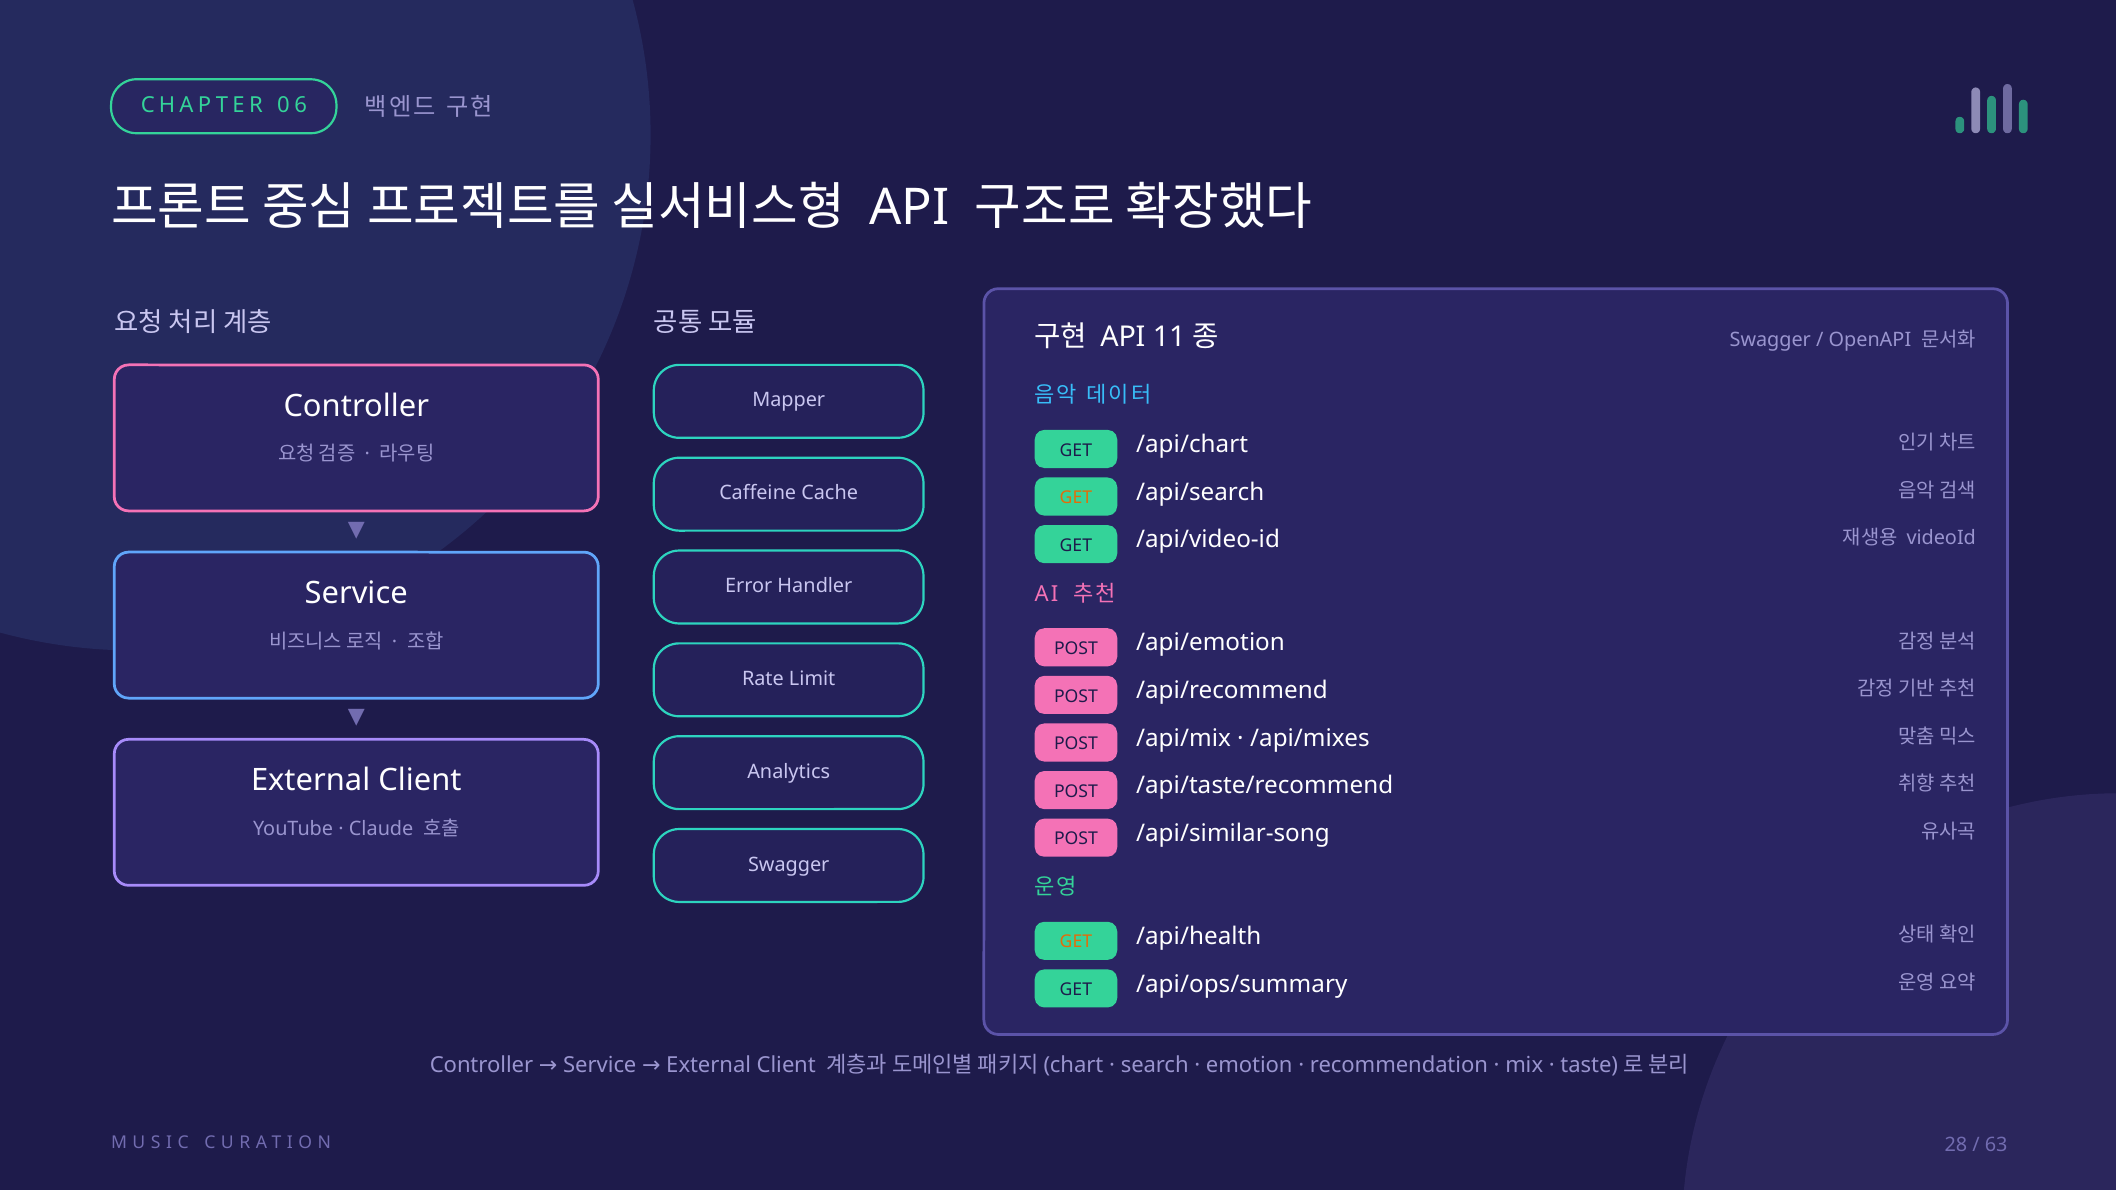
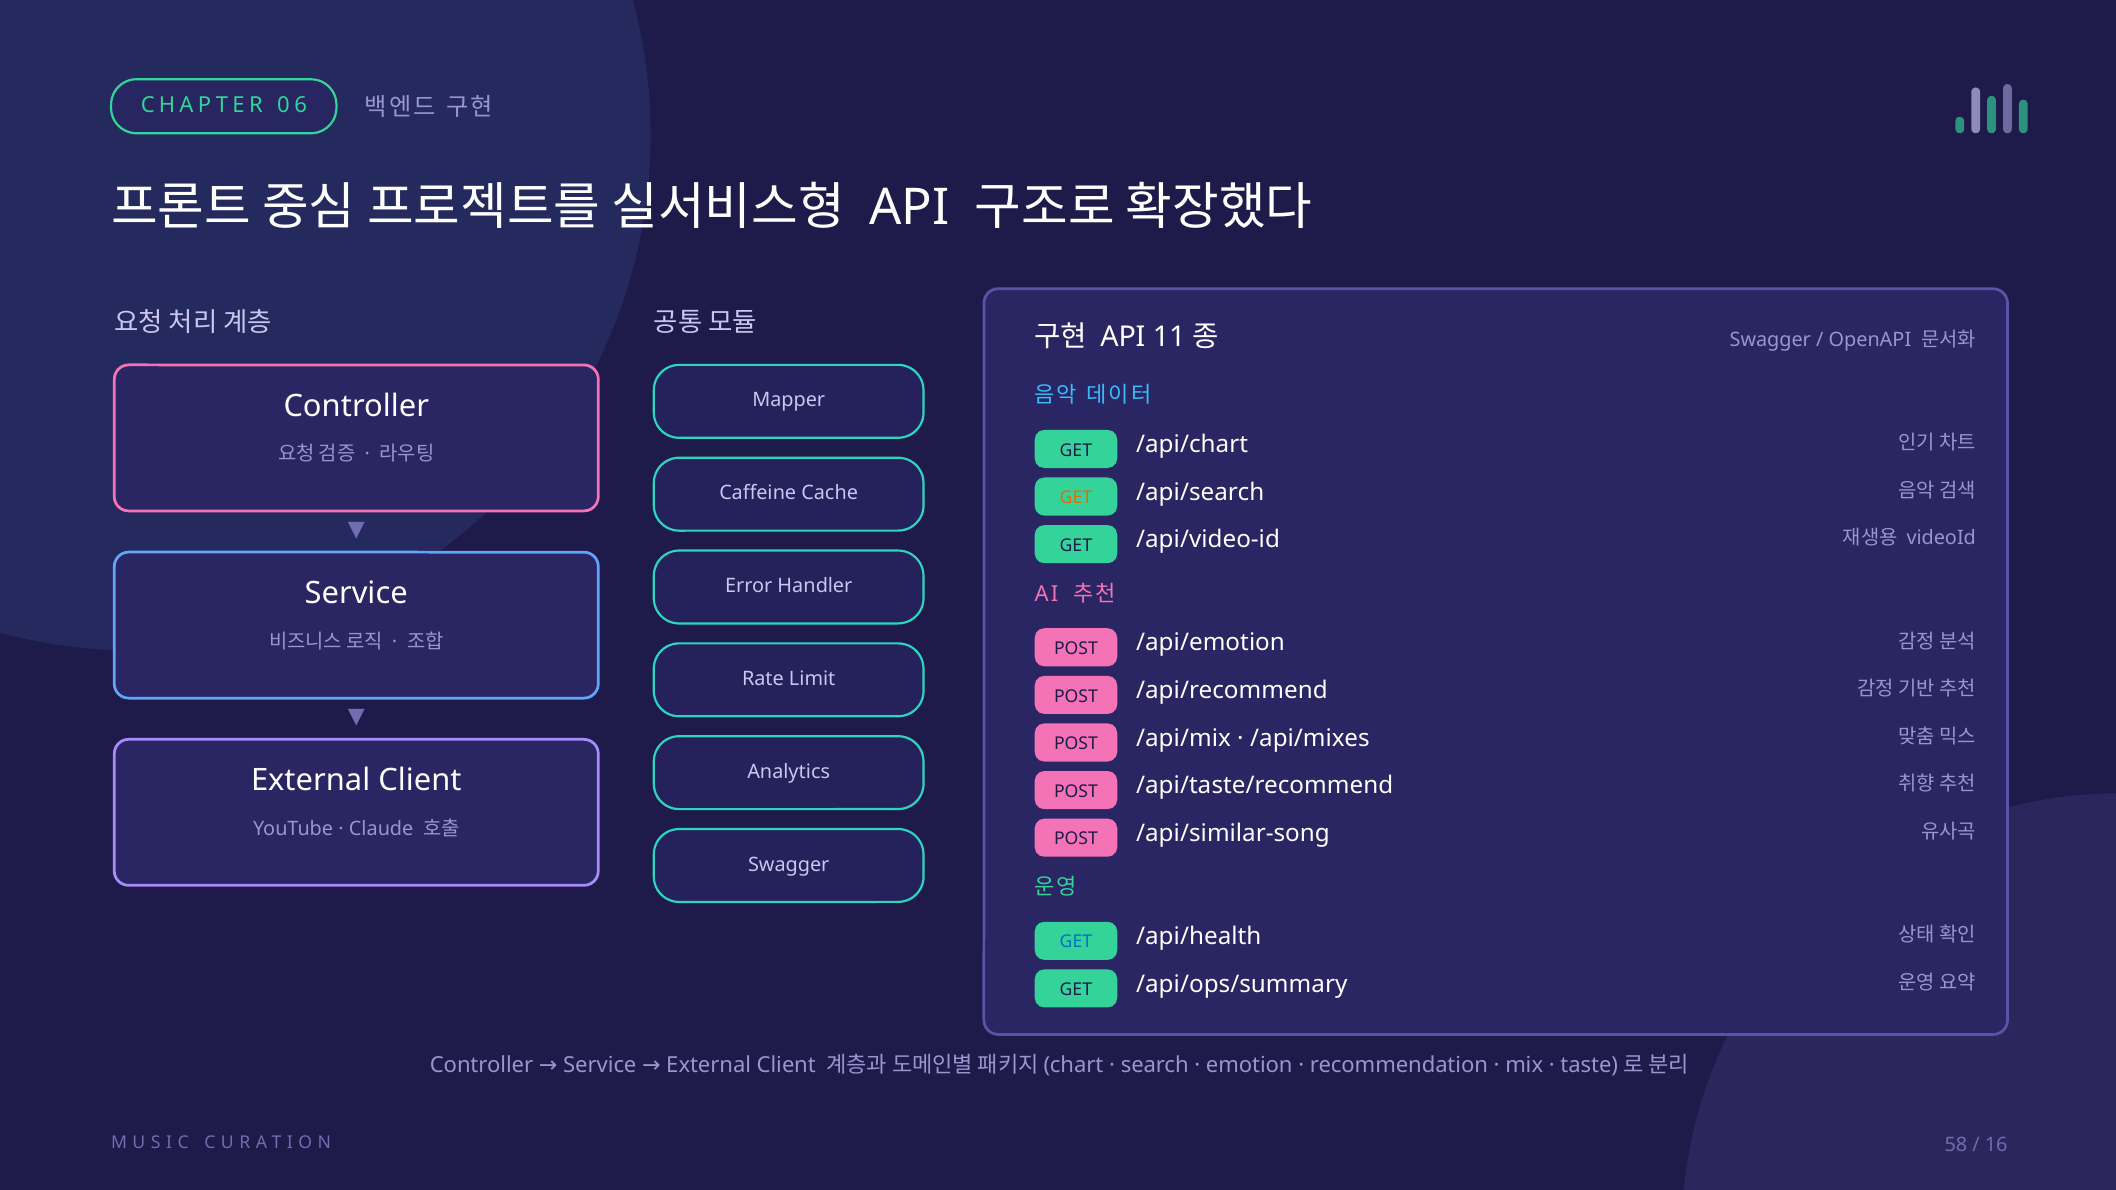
GET colour: orange -> blue (1076, 942)
28: 28 -> 58 (1956, 1145)
63: 63 -> 16 (1996, 1145)
